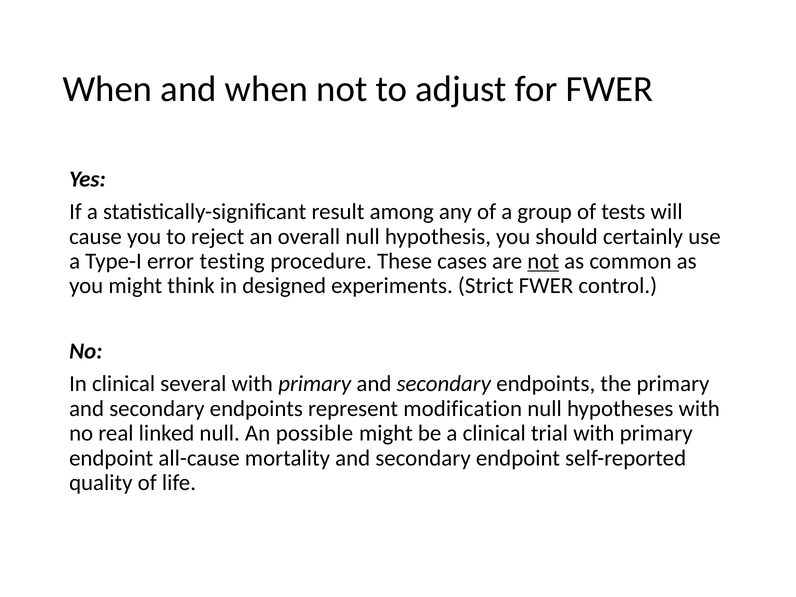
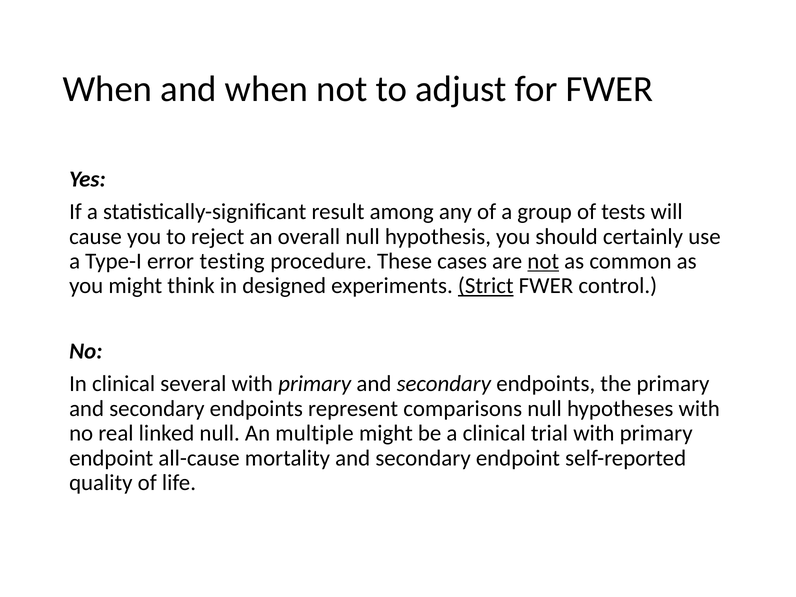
Strict underline: none -> present (486, 286)
modification: modification -> comparisons (463, 409)
possible: possible -> multiple (314, 433)
